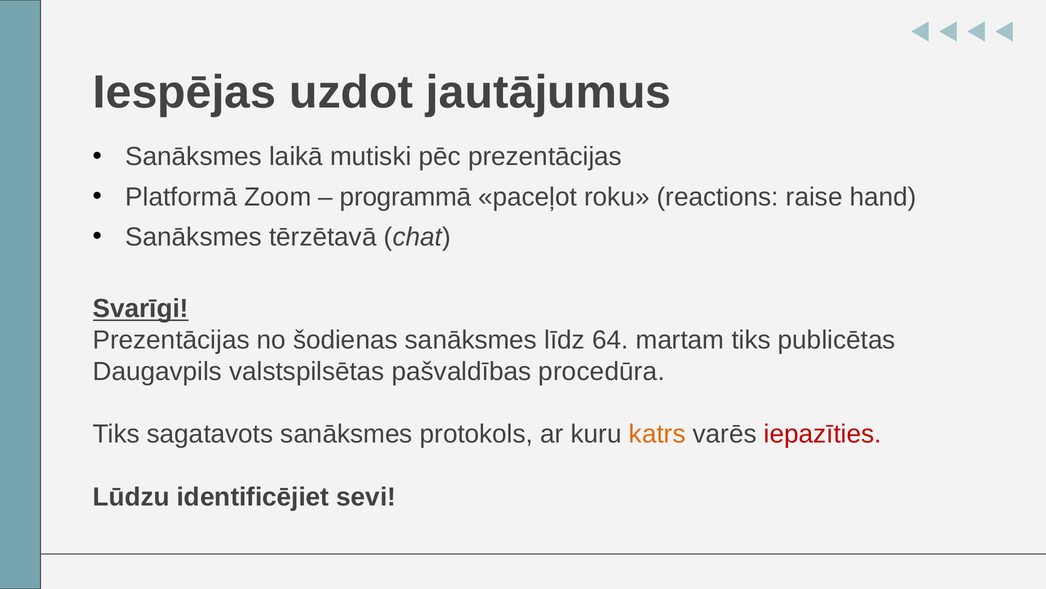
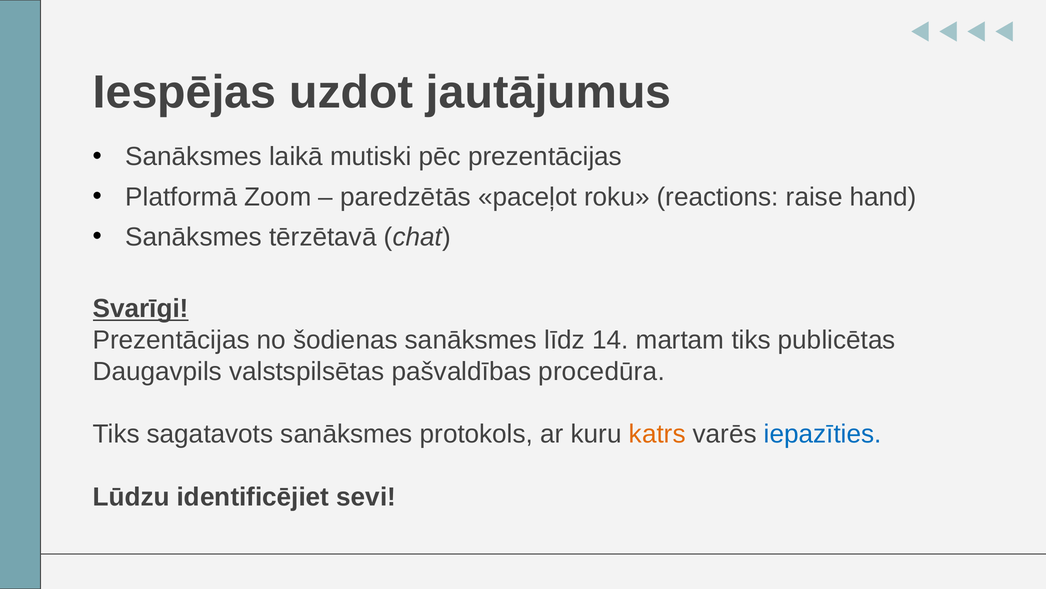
programmā: programmā -> paredzētās (406, 197)
64: 64 -> 14 (610, 340)
iepazīties colour: red -> blue (823, 434)
